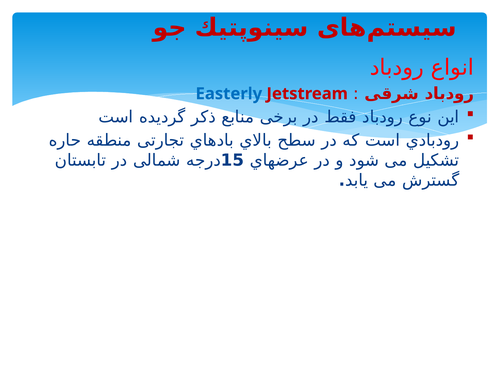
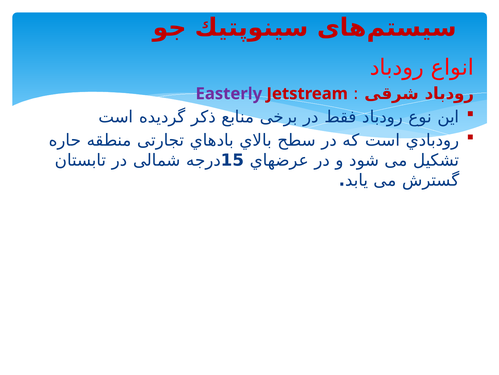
Easterly colour: blue -> purple (229, 93)
